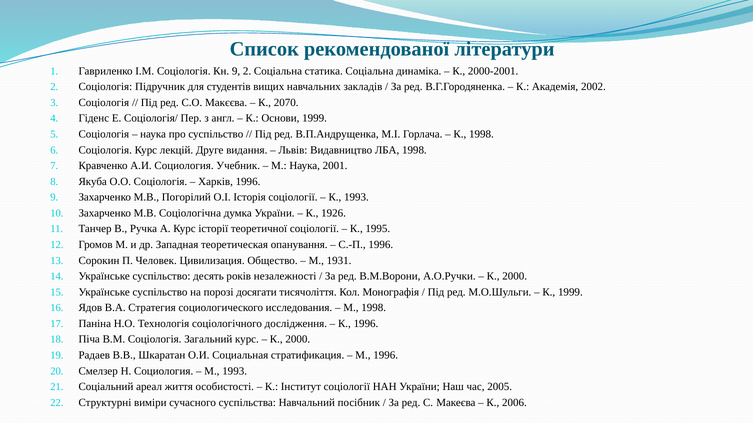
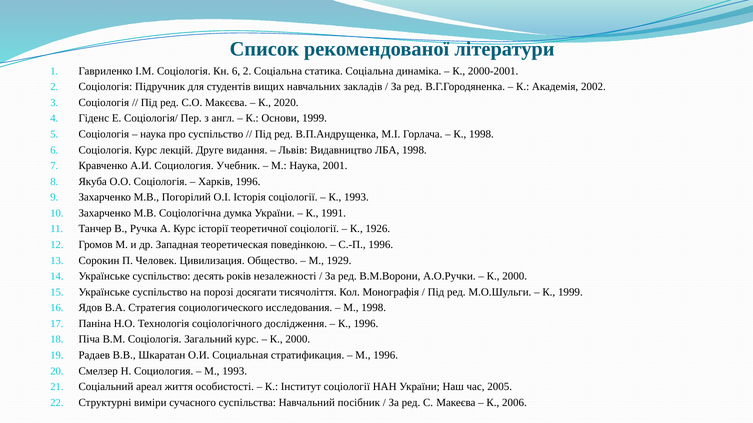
Кн 9: 9 -> 6 (236, 71)
2070: 2070 -> 2020 (286, 103)
1926: 1926 -> 1991 (334, 213)
1995: 1995 -> 1926 (378, 229)
опанування: опанування -> поведінкою (299, 245)
1931: 1931 -> 1929 (339, 261)
